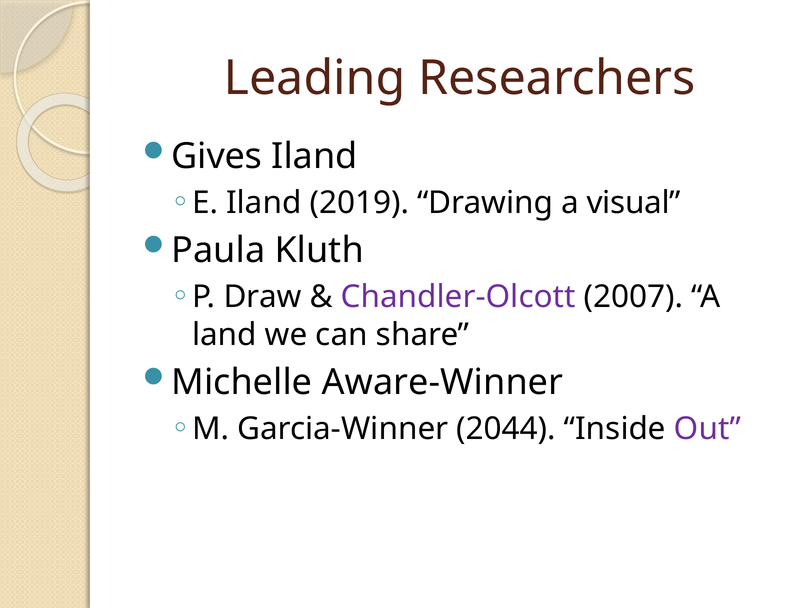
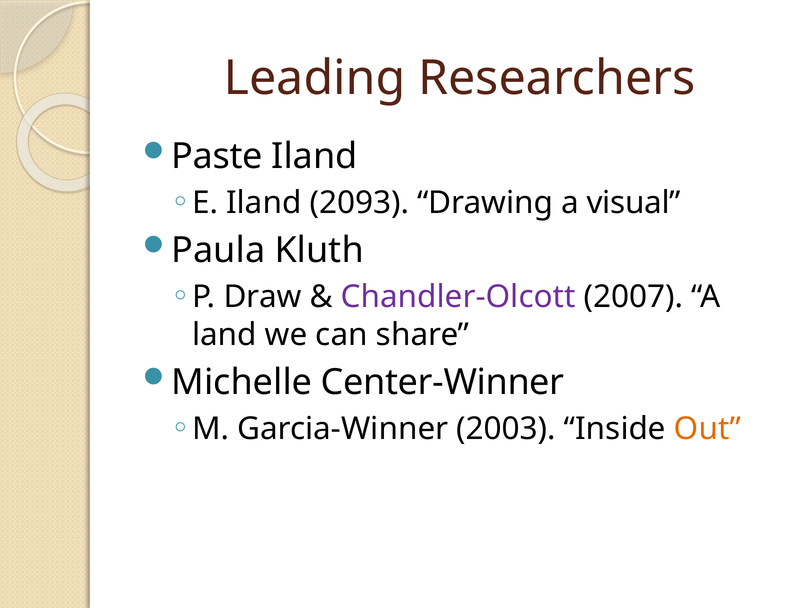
Gives: Gives -> Paste (217, 157)
2019: 2019 -> 2093 (359, 203)
Aware-Winner: Aware-Winner -> Center-Winner (443, 383)
2044: 2044 -> 2003 (506, 429)
Out colour: purple -> orange (708, 429)
